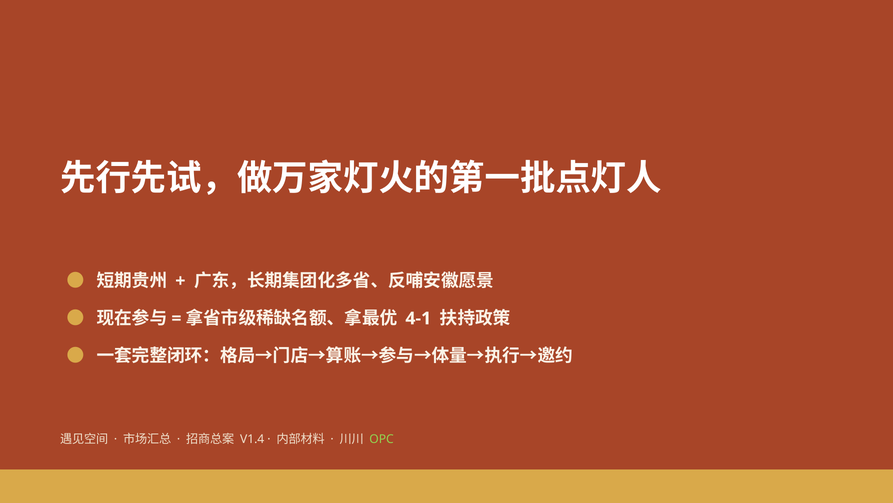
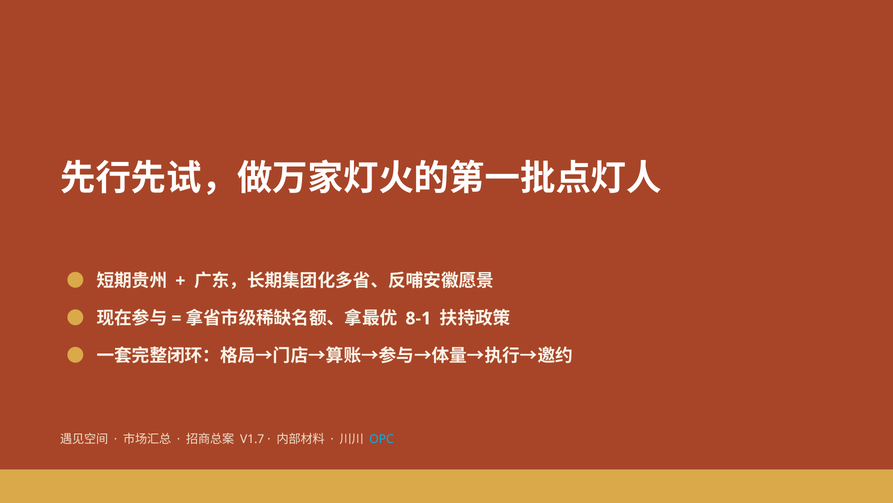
4-1: 4-1 -> 8-1 (418, 318)
V1.4: V1.4 -> V1.7 (252, 439)
OPC colour: light green -> light blue (382, 439)
